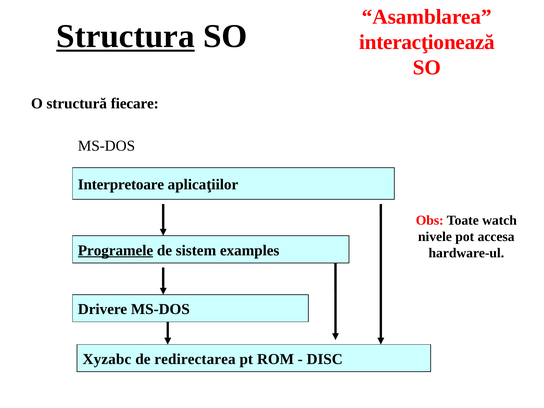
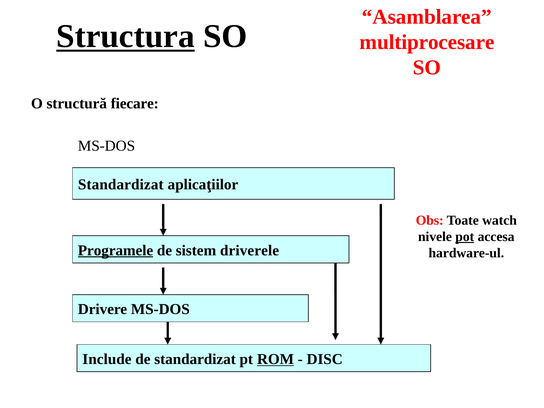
interacţionează: interacţionează -> multiprocesare (427, 42)
Interpretoare: Interpretoare -> Standardizat (121, 185)
pot underline: none -> present (465, 237)
examples: examples -> driverele (250, 250)
Xyzabc: Xyzabc -> Include (107, 359)
de redirectarea: redirectarea -> standardizat (195, 359)
ROM underline: none -> present (275, 359)
